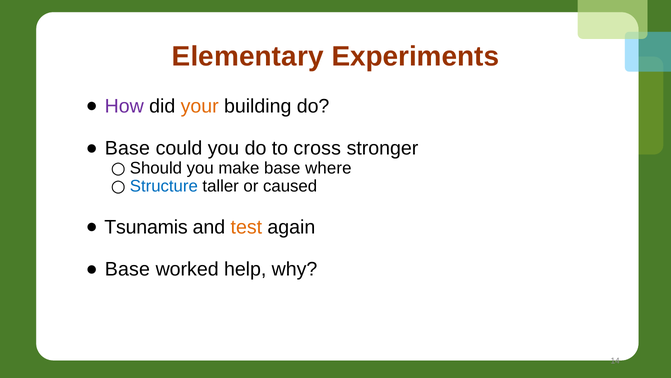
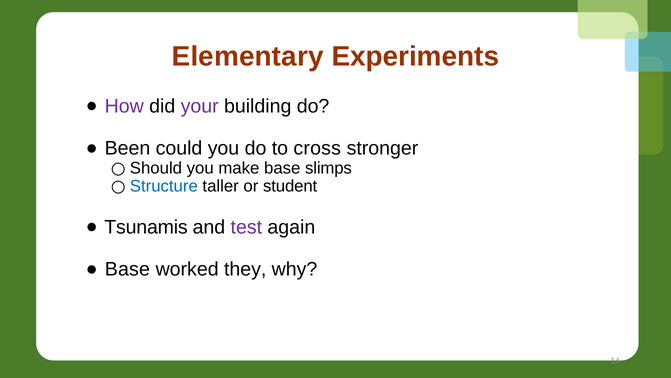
your colour: orange -> purple (200, 106)
Base: Base -> Been (128, 148)
where: where -> slimps (328, 168)
caused: caused -> student (290, 186)
test colour: orange -> purple (246, 227)
help: help -> they (245, 269)
